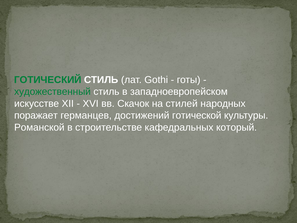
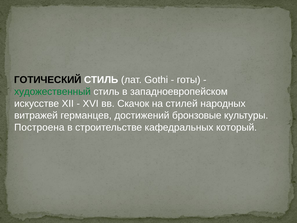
ГОТИЧЕСКИЙ colour: green -> black (48, 80)
поражает: поражает -> витражей (36, 115)
готической: готической -> бронзовые (197, 115)
Романской: Романской -> Построена (39, 127)
